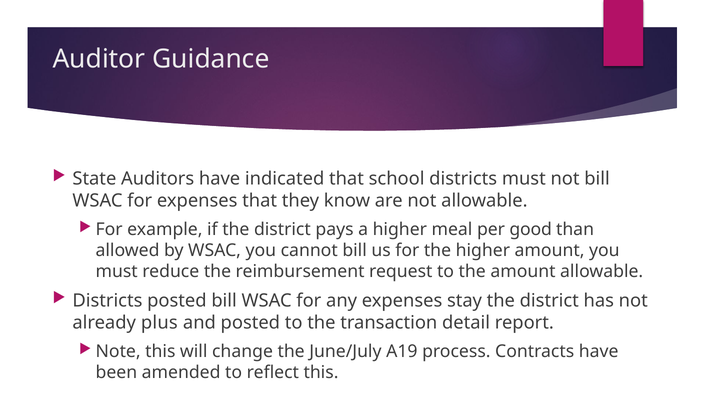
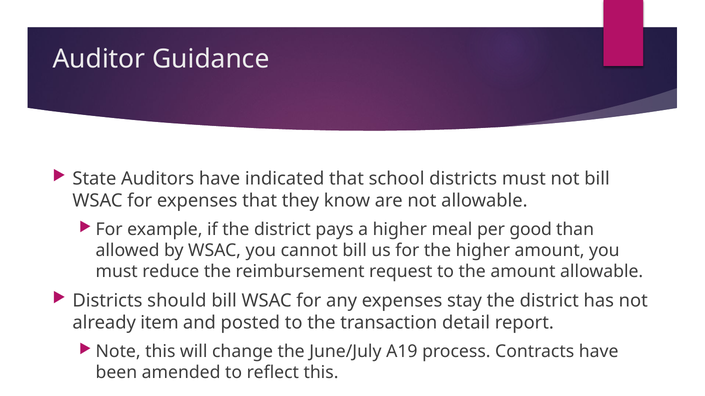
Districts posted: posted -> should (177, 301)
plus: plus -> item (160, 323)
